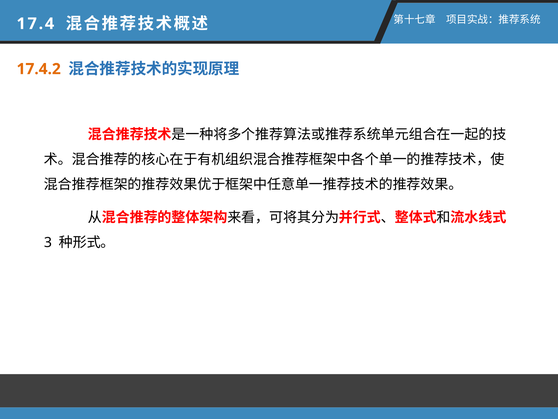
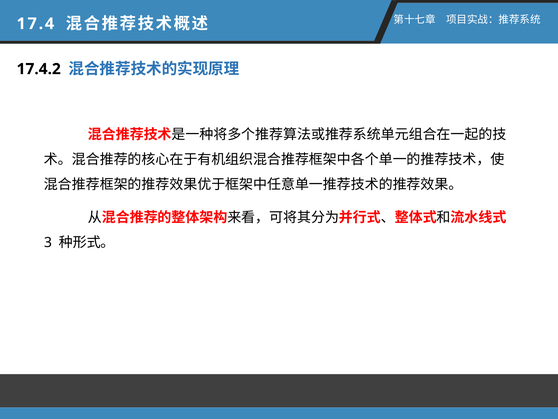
17.4.2 colour: orange -> black (39, 69)
